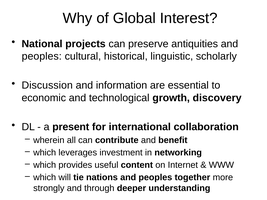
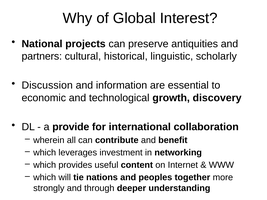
peoples: peoples -> partners (42, 56)
present: present -> provide (71, 127)
